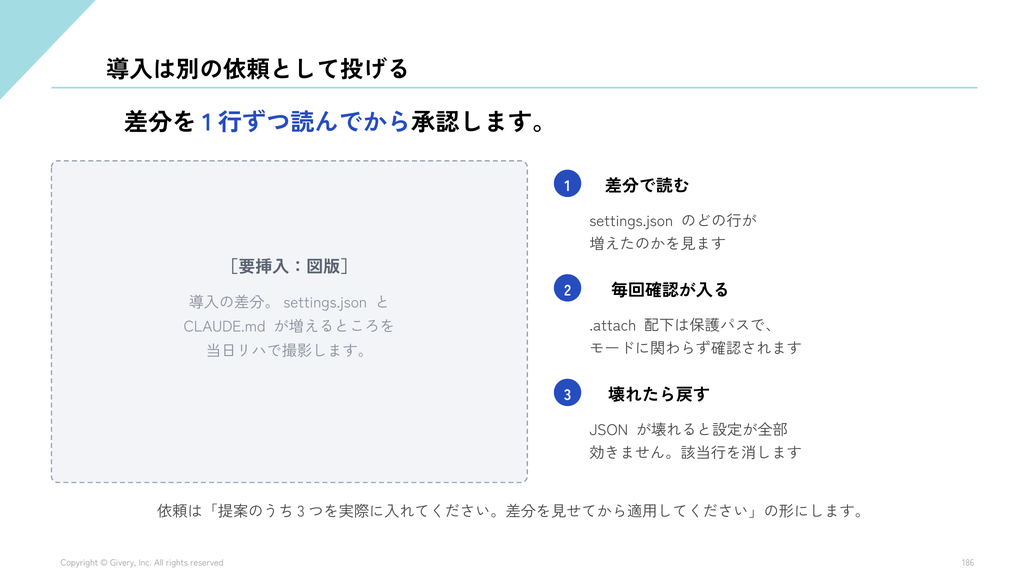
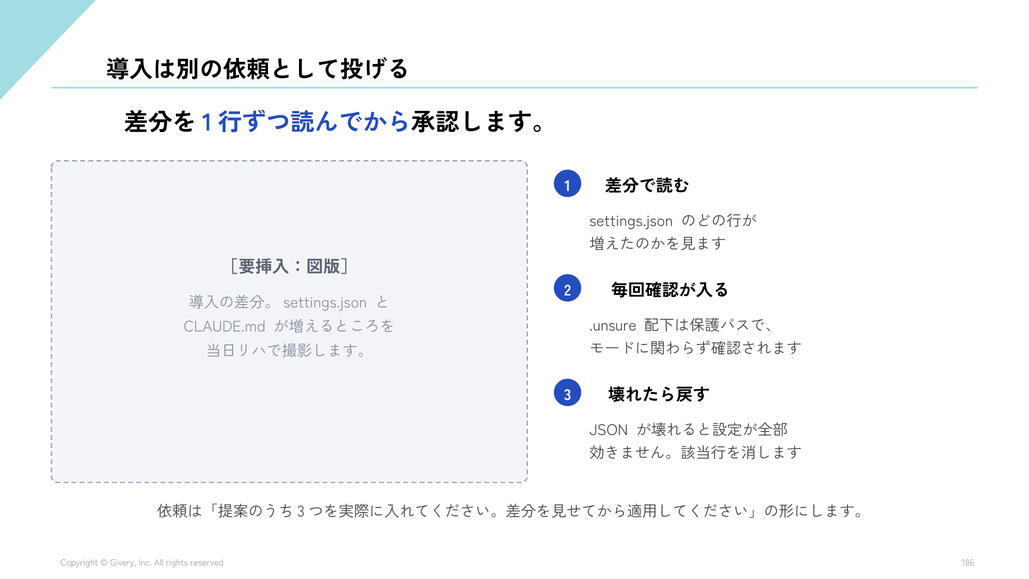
.attach: .attach -> .unsure (613, 325)
